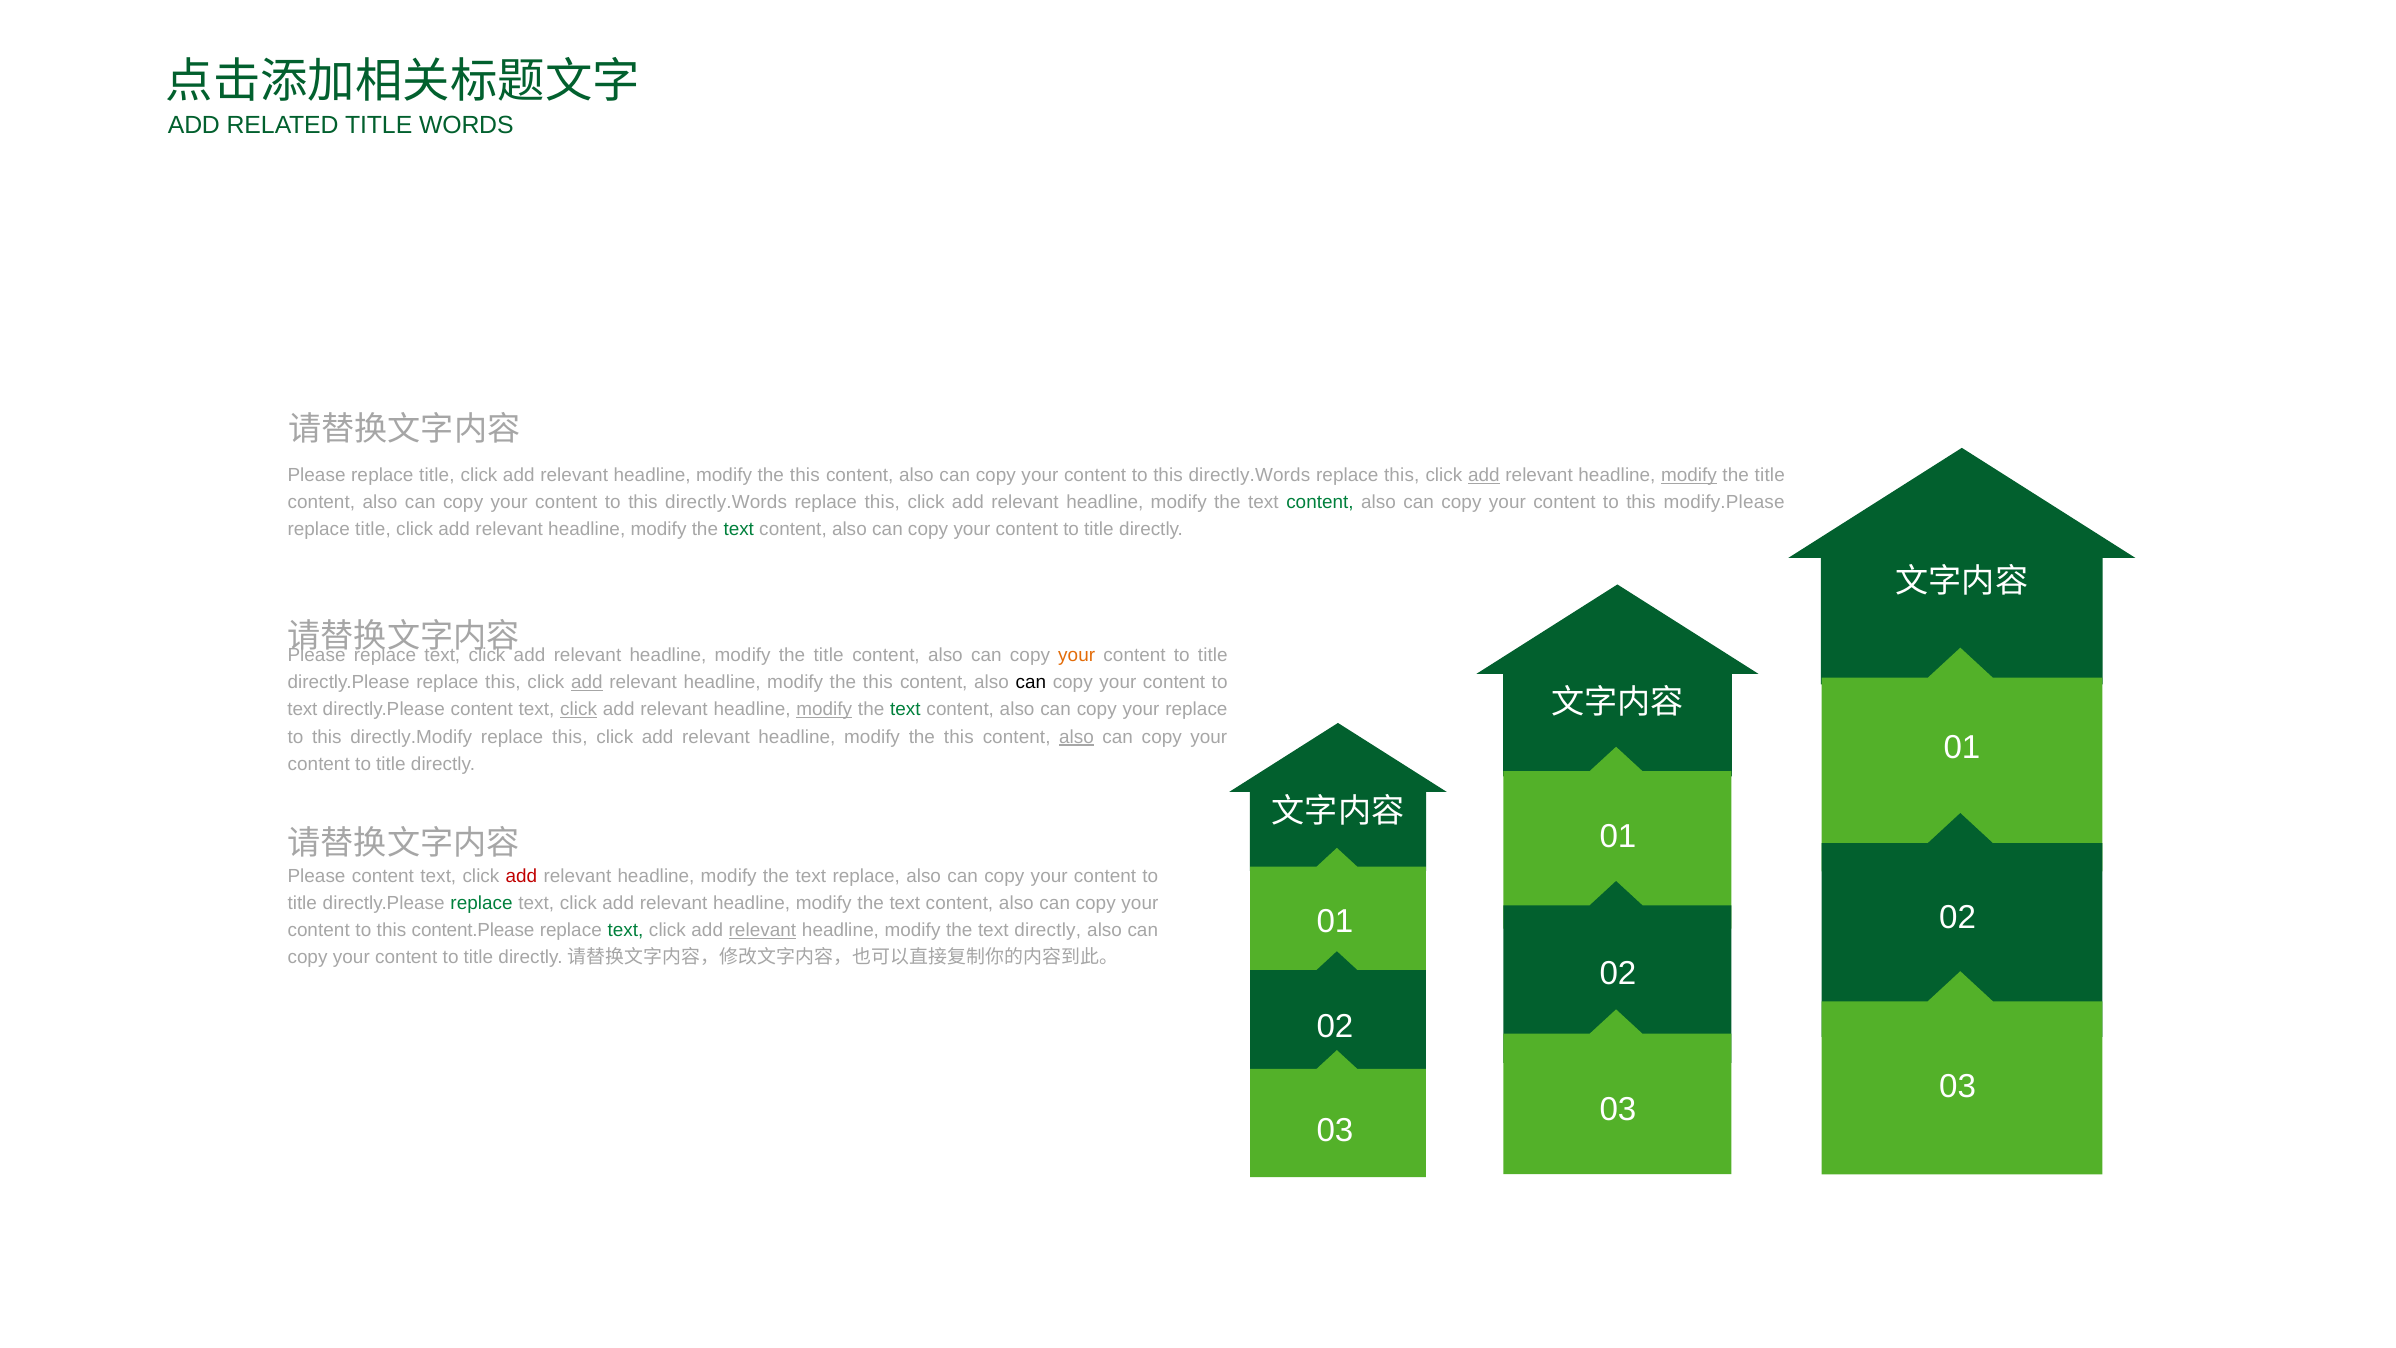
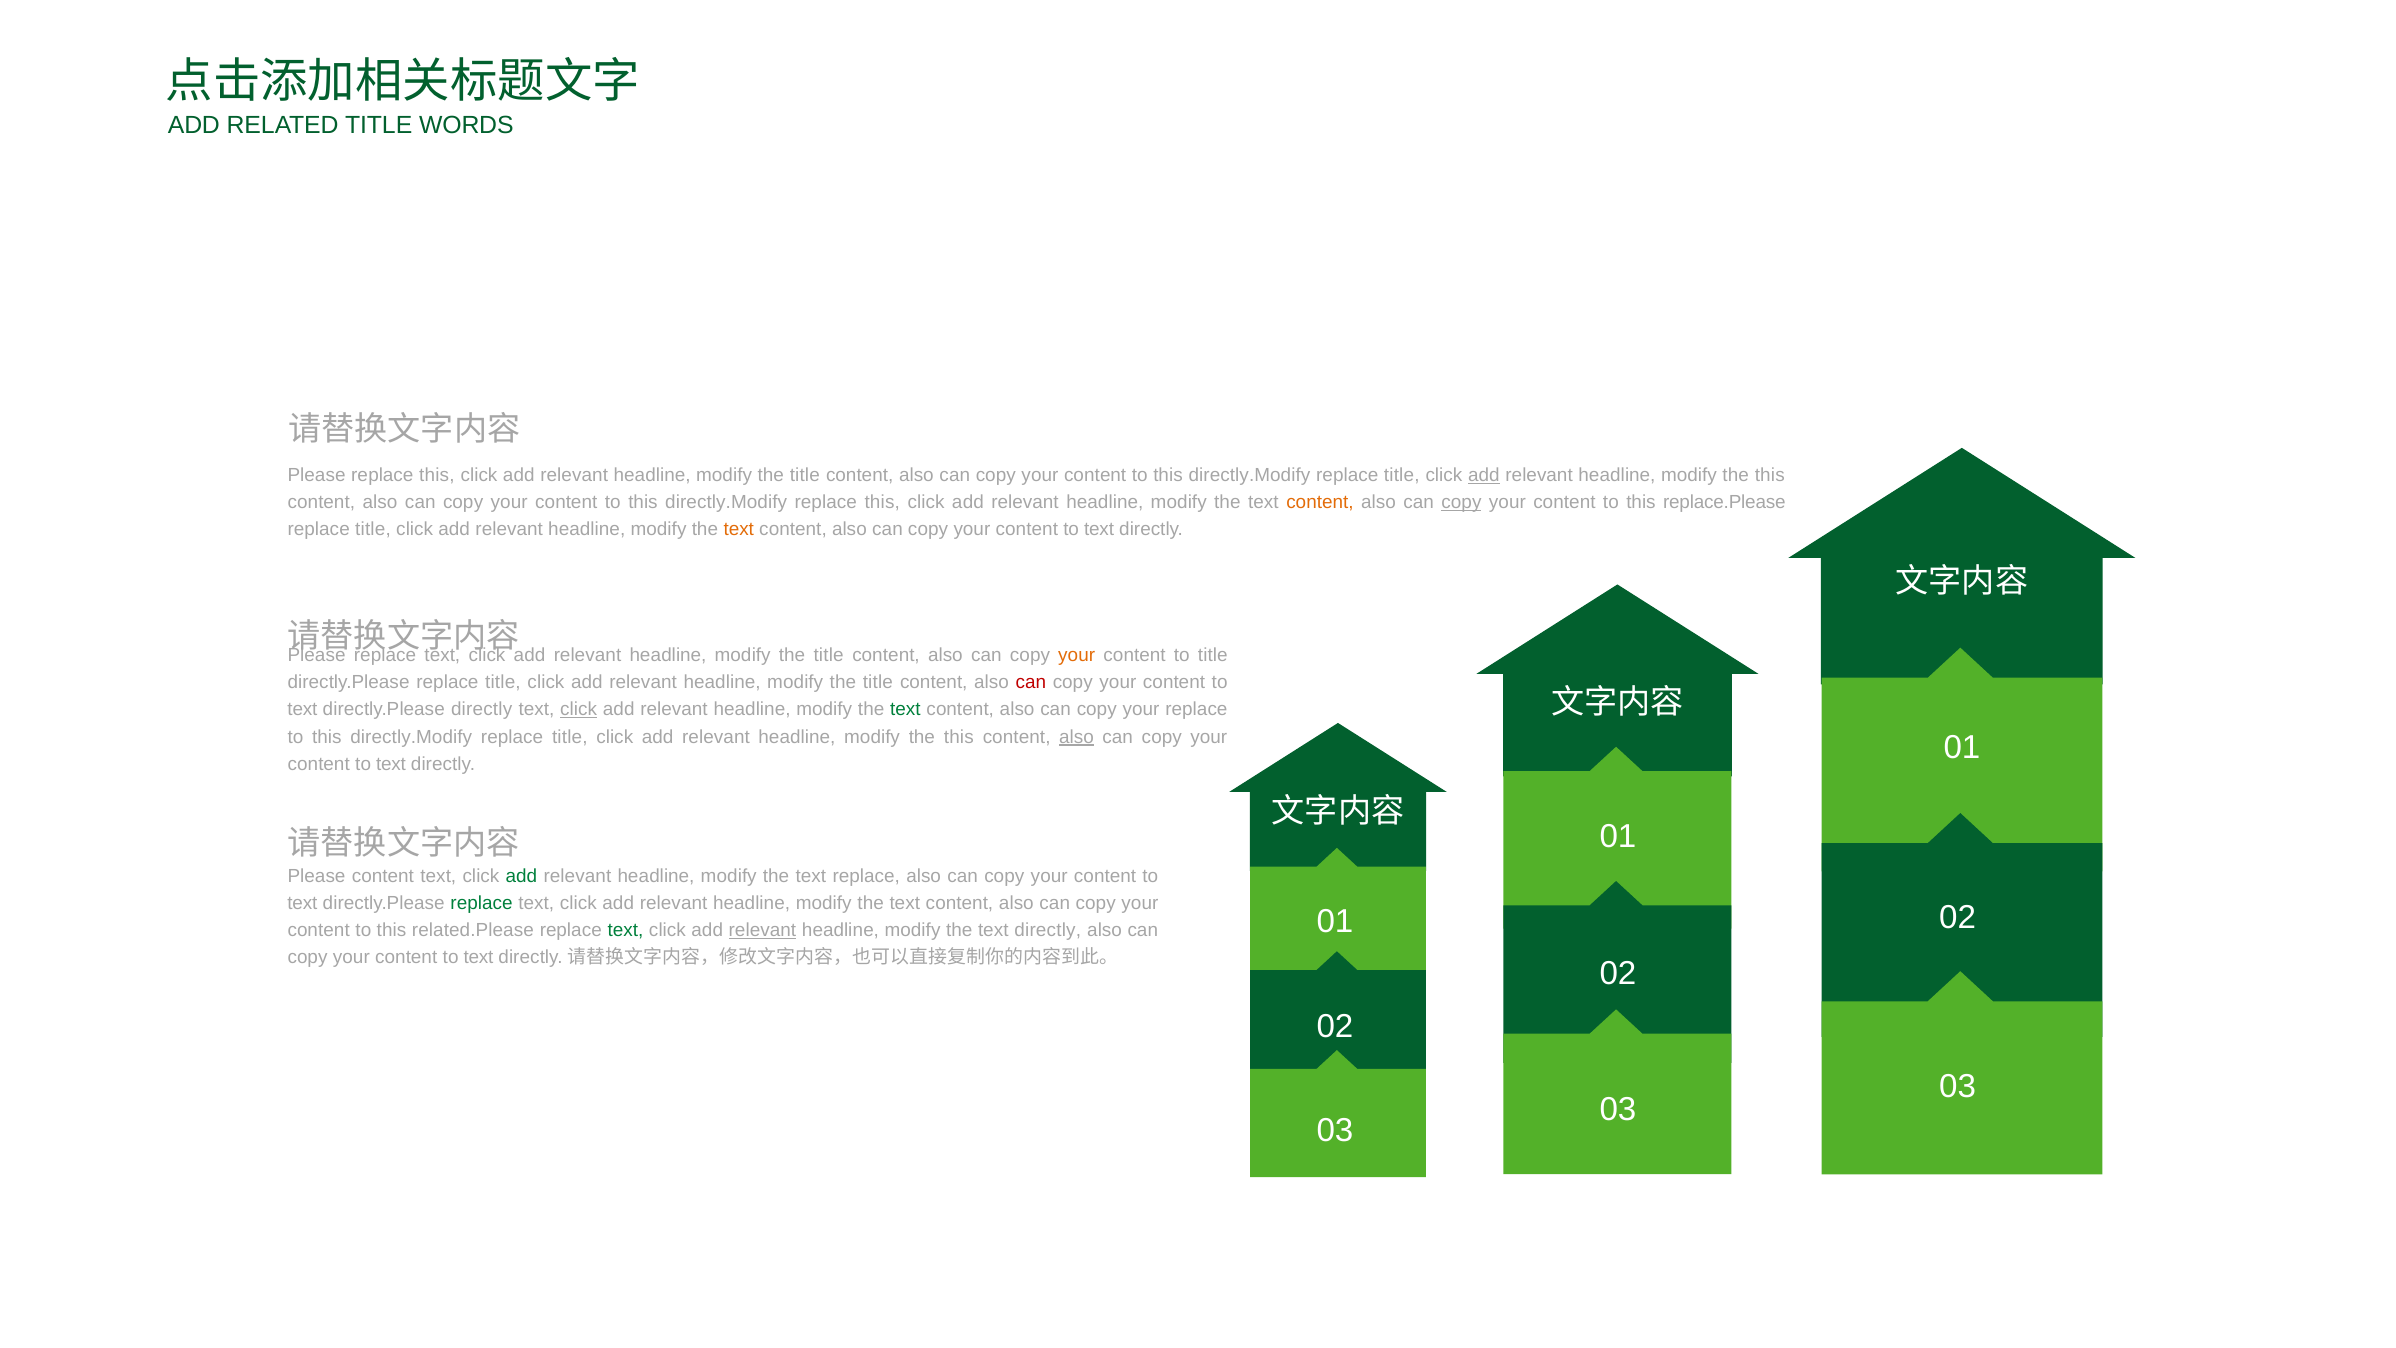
Please replace title: title -> this (437, 475)
this: this -> title (805, 475)
directly.Words: directly.Words -> directly.Modify (1249, 475)
this: this -> title (1402, 475)
modify underline: present -> none (1689, 475)
title: title -> this (1770, 475)
directly.Words: directly.Words -> directly.Modify (726, 502)
content colour: green -> orange (1320, 502)
copy underline: none -> present (1461, 502)
modify.Please: modify.Please -> replace.Please (1724, 502)
text colour: green -> orange (739, 530)
title: title -> text (1099, 530)
directly.Please replace this: this -> title (503, 682)
add underline: present -> none (587, 682)
this: this -> title (878, 682)
can colour: black -> red (1031, 682)
directly.Please content: content -> directly (482, 709)
modify underline: present -> none (824, 709)
this: this -> title (570, 737)
title: title -> text (391, 764)
add colour: red -> green (521, 876)
title: title -> text (302, 903)
content.Please: content.Please -> related.Please (473, 930)
title: title -> text (478, 957)
